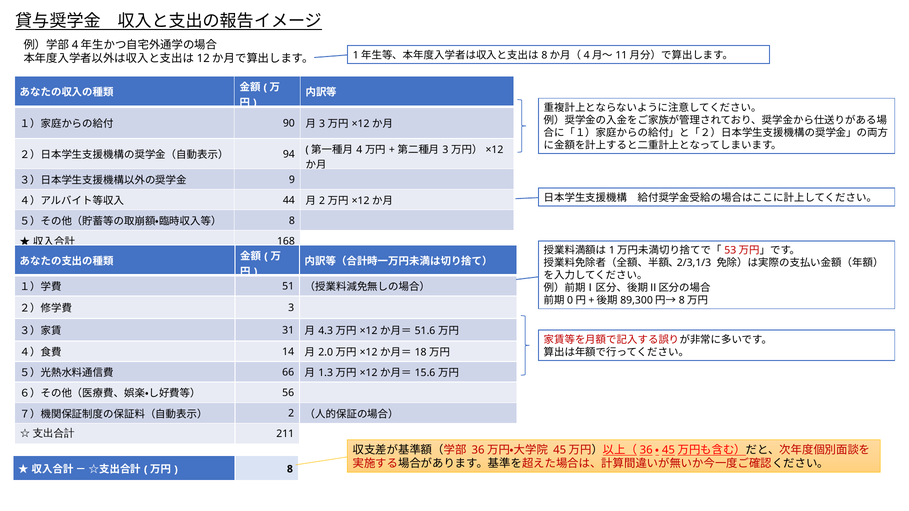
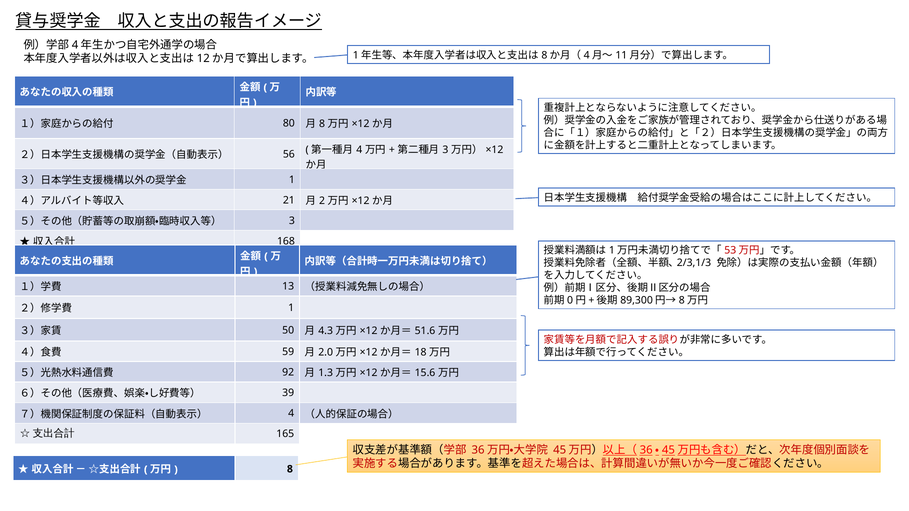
90: 90 -> 80 (289, 123)
3: 3 -> 8 (322, 124)
94: 94 -> 56 (289, 154)
9: 9 -> 1 (292, 180)
44: 44 -> 21 (289, 200)
8: 8 -> 3 (292, 221)
51: 51 -> 13 (288, 286)
3: 3 -> 1 (291, 308)
31: 31 -> 50 (288, 331)
14: 14 -> 59 (288, 352)
66: 66 -> 92 (288, 373)
56: 56 -> 39 (288, 393)
2: 2 -> 4 (291, 414)
211: 211 -> 165 (285, 434)
